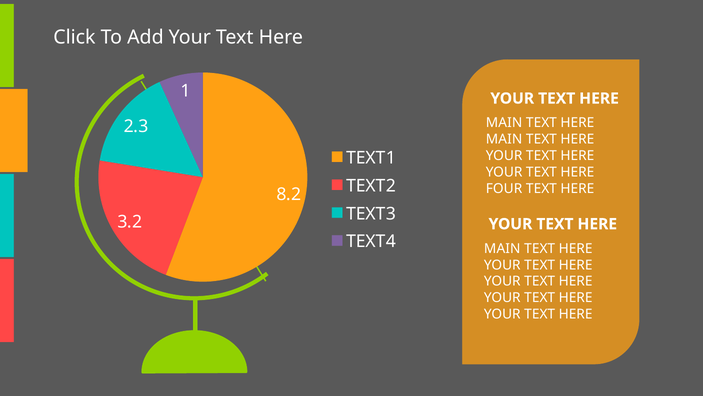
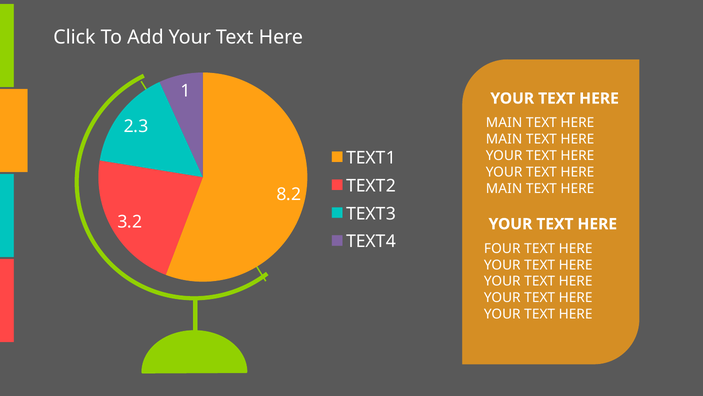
FOUR: FOUR -> MAIN (504, 188)
MAIN: MAIN -> FOUR (502, 248)
